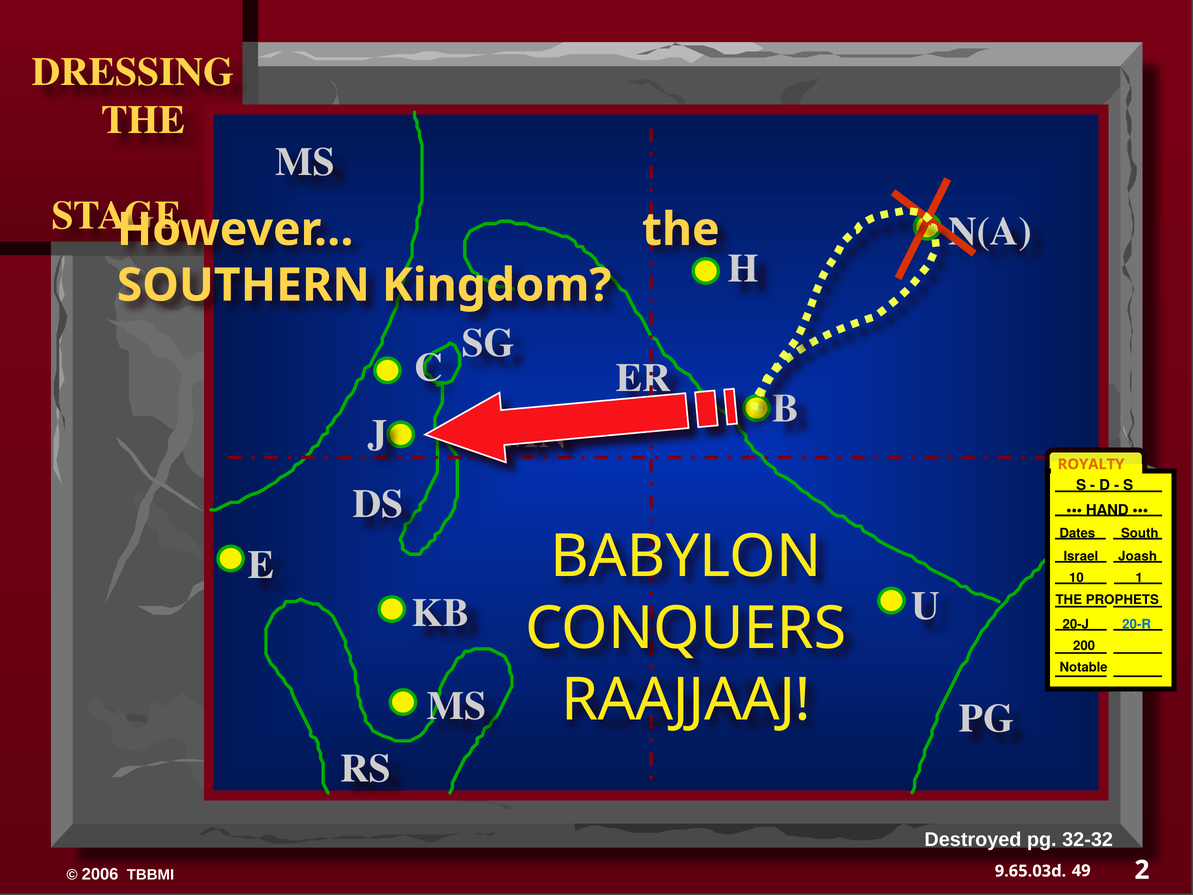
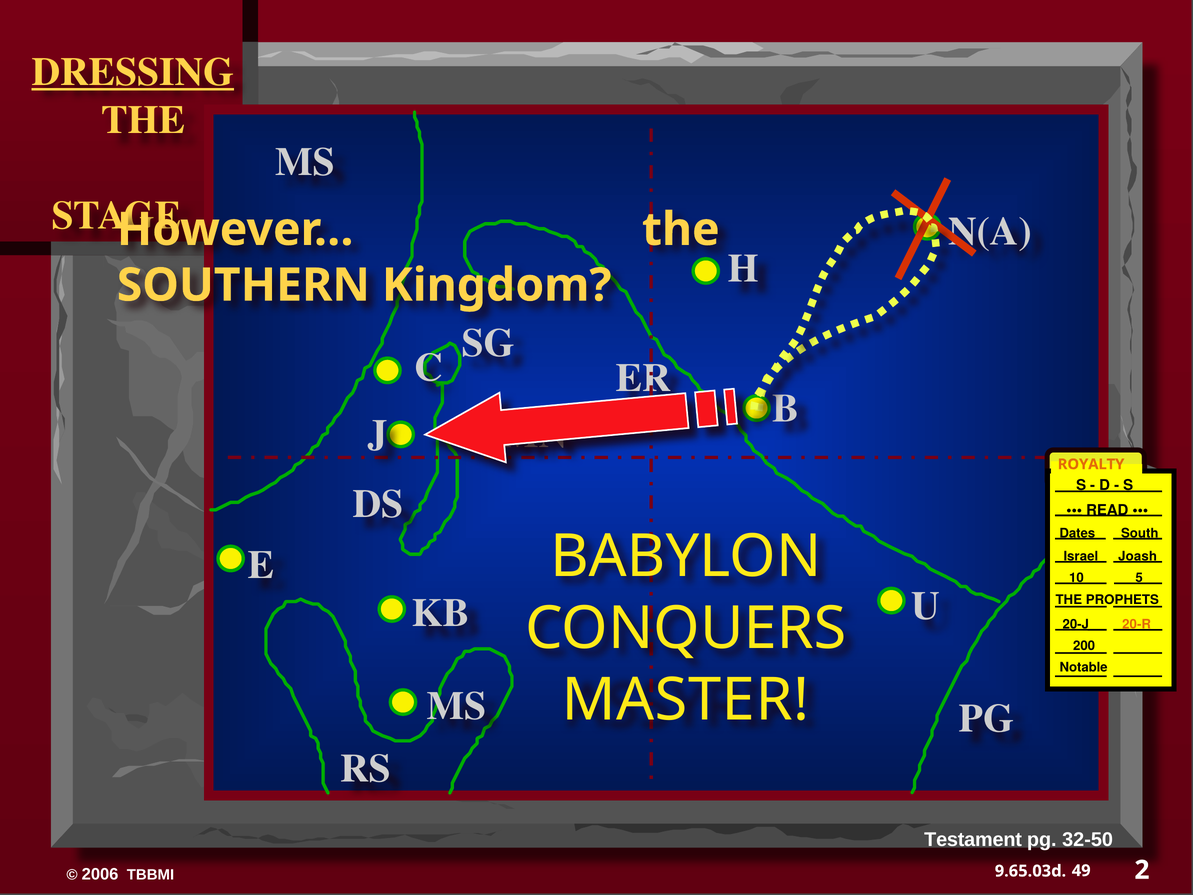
DRESSING underline: none -> present (133, 72)
HAND: HAND -> READ (1107, 510)
1: 1 -> 5 (1139, 578)
20-R colour: blue -> orange (1137, 624)
RAAJJAAJ: RAAJJAAJ -> MASTER (685, 700)
Destroyed: Destroyed -> Testament (973, 839)
32-32: 32-32 -> 32-50 (1088, 839)
